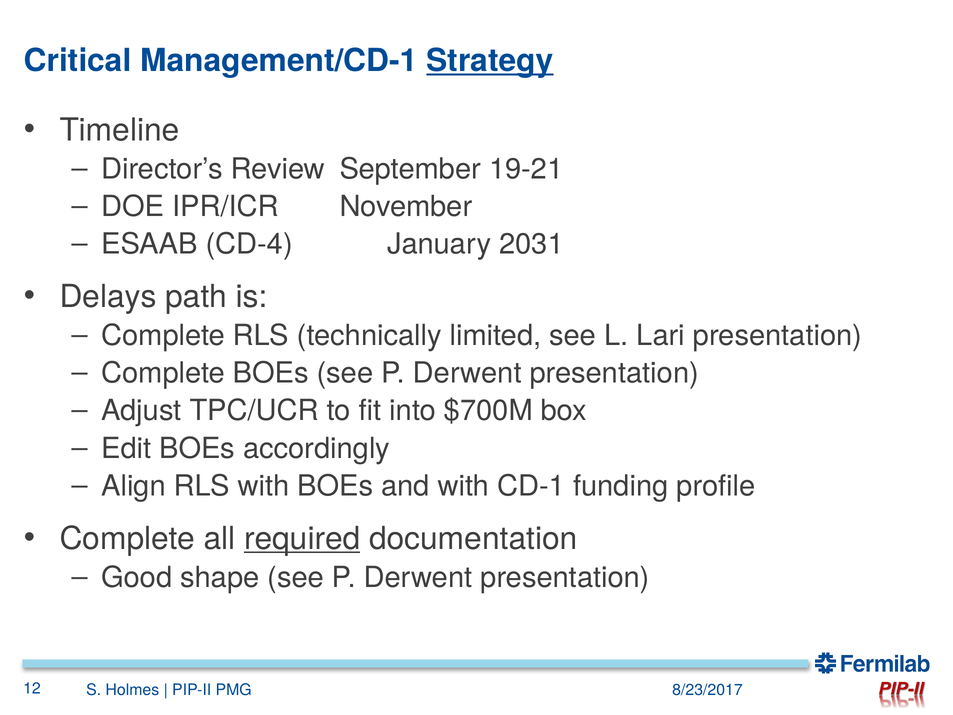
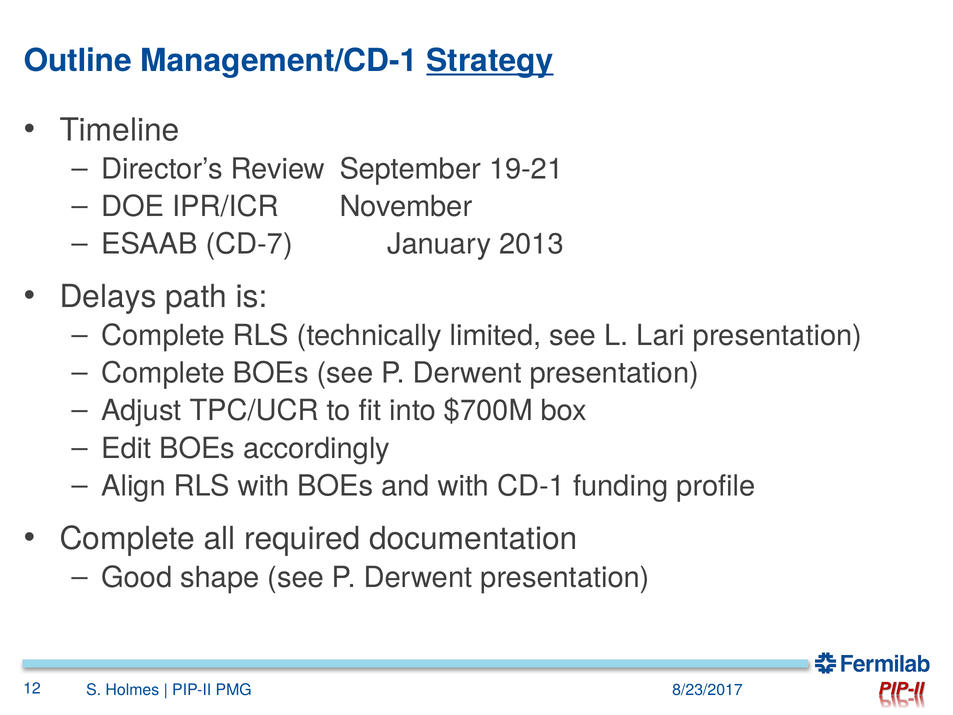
Critical: Critical -> Outline (78, 61)
CD-4: CD-4 -> CD-7 (249, 244)
2031: 2031 -> 2013 (532, 244)
required underline: present -> none (302, 538)
